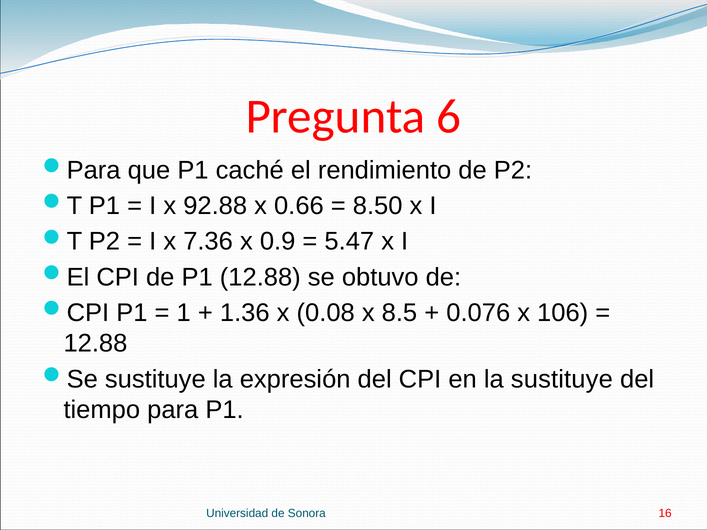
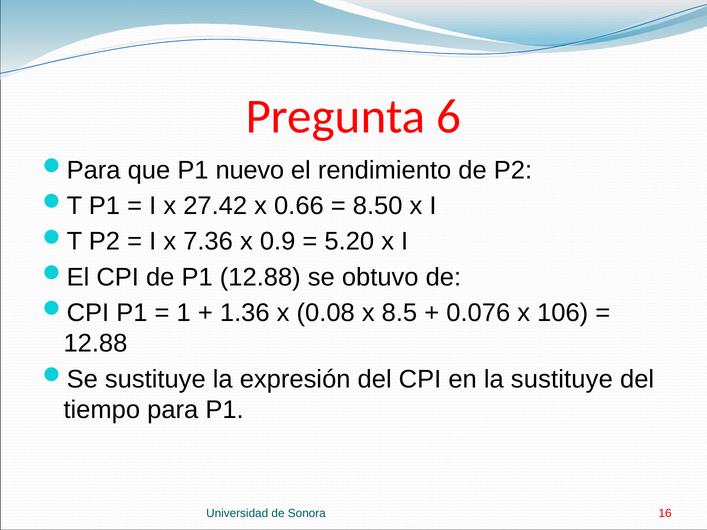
caché: caché -> nuevo (250, 170)
92.88: 92.88 -> 27.42 (215, 206)
5.47: 5.47 -> 5.20 (349, 242)
